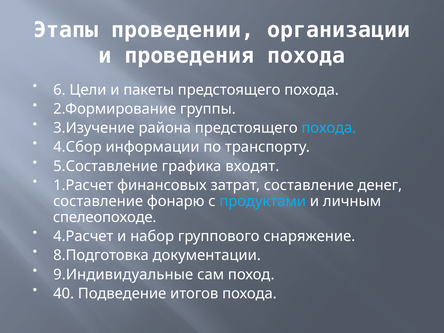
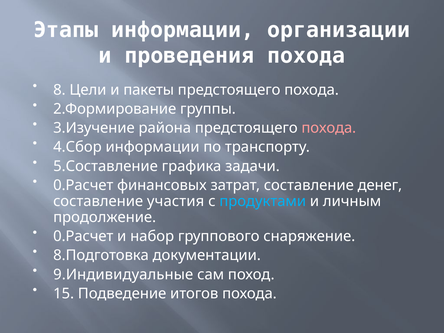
Этапы проведении: проведении -> информации (183, 30)
6: 6 -> 8 (59, 90)
похода colour: light blue -> pink (329, 128)
входят: входят -> задачи (252, 166)
1.Расчет: 1.Расчет -> 0.Расчет (83, 185)
фонарю: фонарю -> участия (176, 201)
спелеопоходе: спелеопоходе -> продолжение (105, 217)
4.Расчет: 4.Расчет -> 0.Расчет (83, 236)
40: 40 -> 15 (64, 294)
